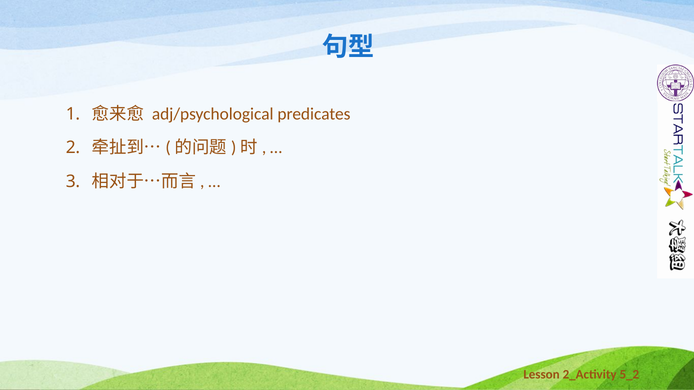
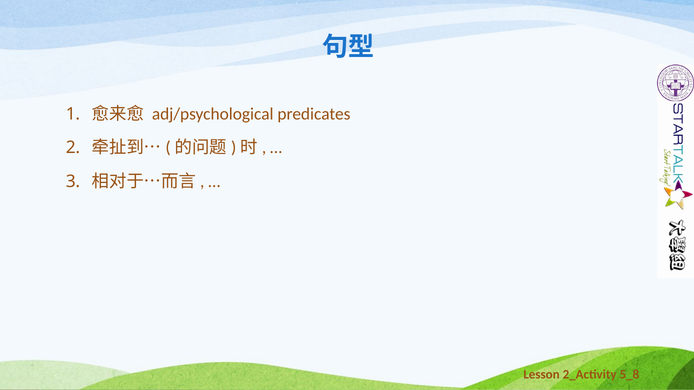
5_2: 5_2 -> 5_8 (629, 375)
